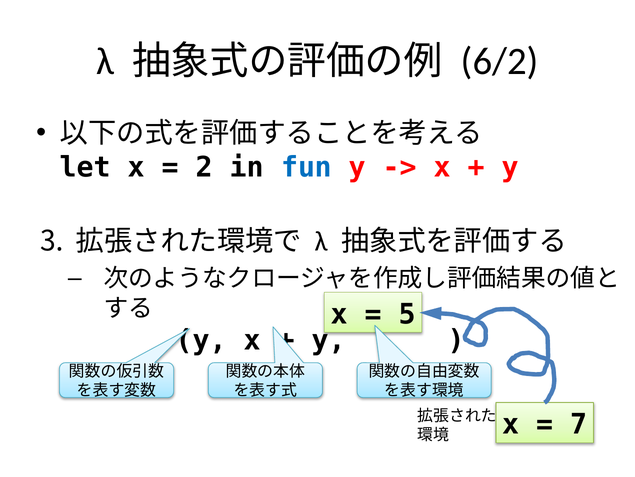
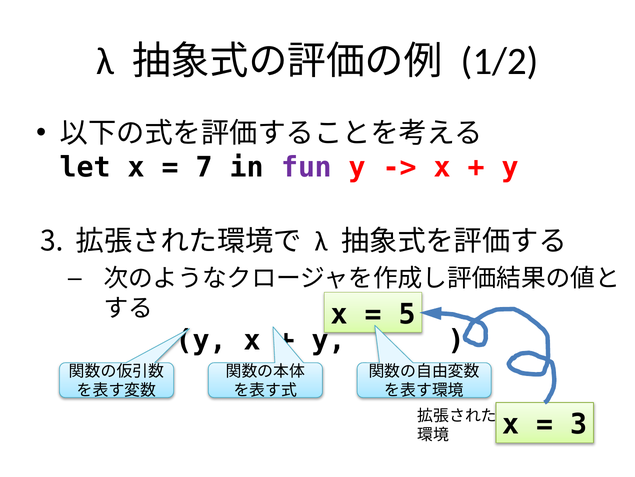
6/2: 6/2 -> 1/2 (500, 61)
2: 2 -> 7 (204, 167)
fun colour: blue -> purple (307, 167)
7: 7 -> 3 (579, 424)
